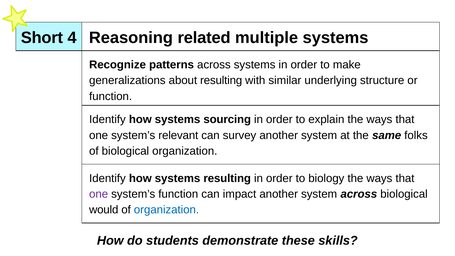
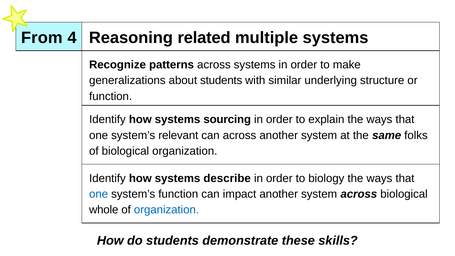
Short: Short -> From (42, 38)
about resulting: resulting -> students (221, 81)
can survey: survey -> across (240, 135)
systems resulting: resulting -> describe (227, 178)
one colour: purple -> blue (99, 194)
would: would -> whole (104, 210)
